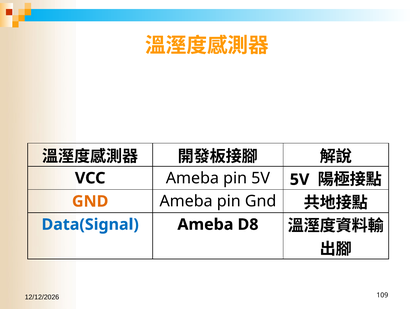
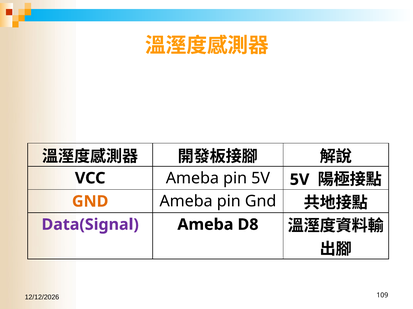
Data(Signal colour: blue -> purple (90, 225)
